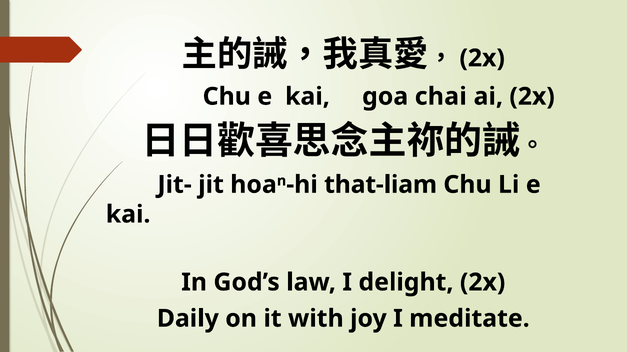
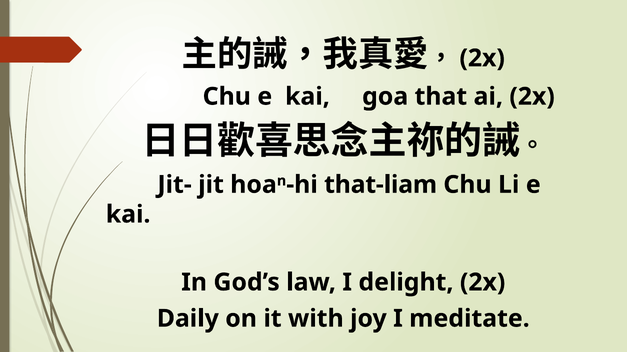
chai: chai -> that (441, 97)
